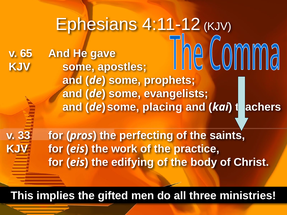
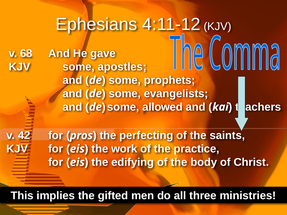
65: 65 -> 68 (26, 54)
placing: placing -> allowed (163, 107)
33: 33 -> 42 (24, 136)
